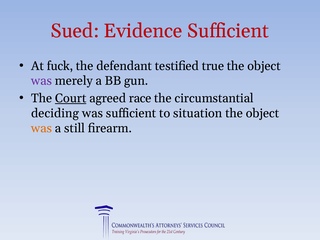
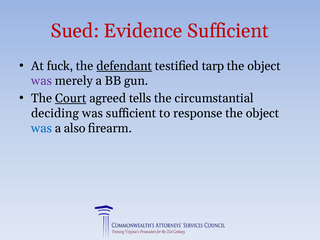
defendant underline: none -> present (124, 66)
true: true -> tarp (213, 66)
race: race -> tells (140, 98)
situation: situation -> response (198, 113)
was colour: orange -> blue (42, 128)
still: still -> also (75, 128)
